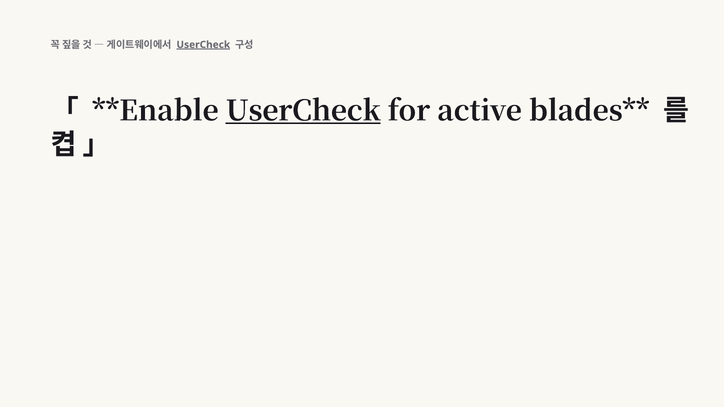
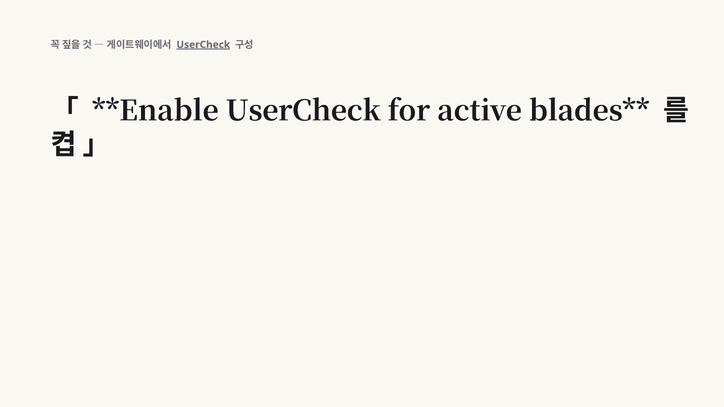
UserCheck underline: present -> none (303, 111)
